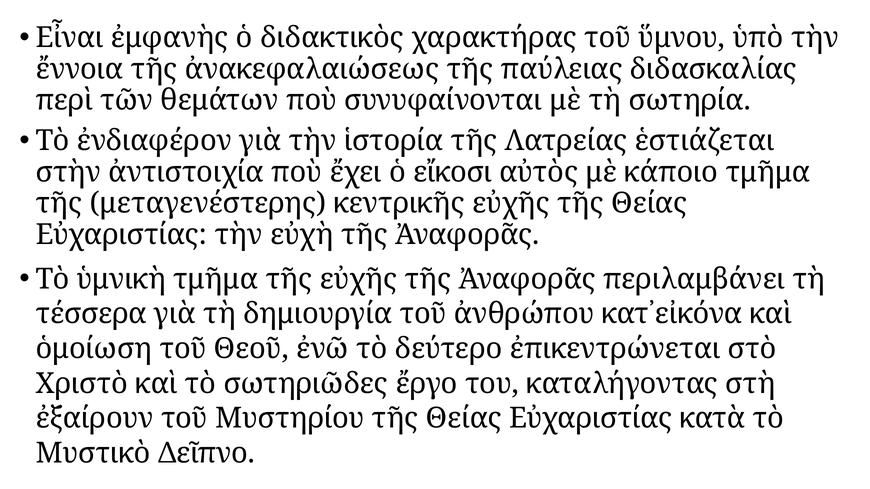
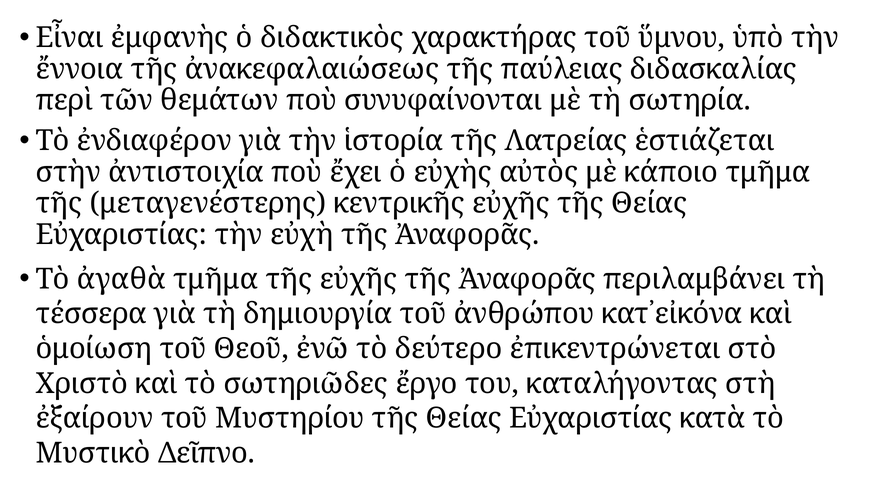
εἴκοσι: εἴκοσι -> εὐχὴς (453, 172)
ὑμνικὴ: ὑμνικὴ -> ἀγαθὰ (121, 279)
